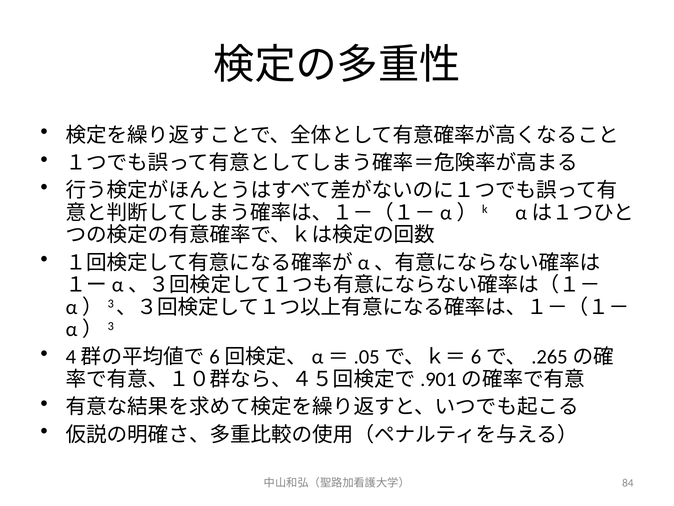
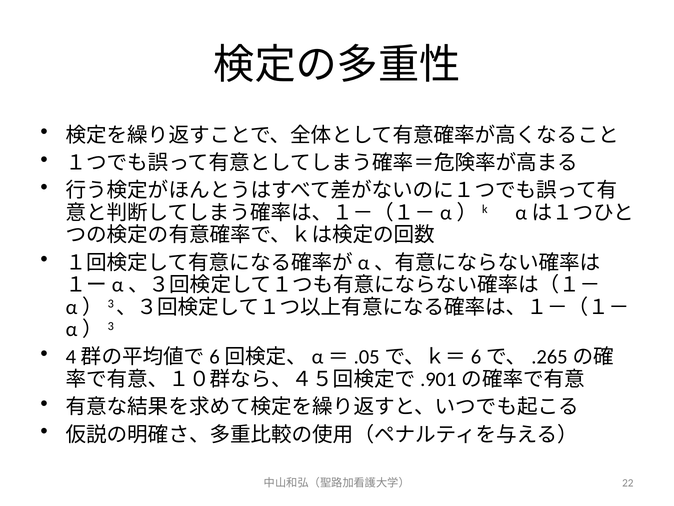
84: 84 -> 22 (628, 483)
